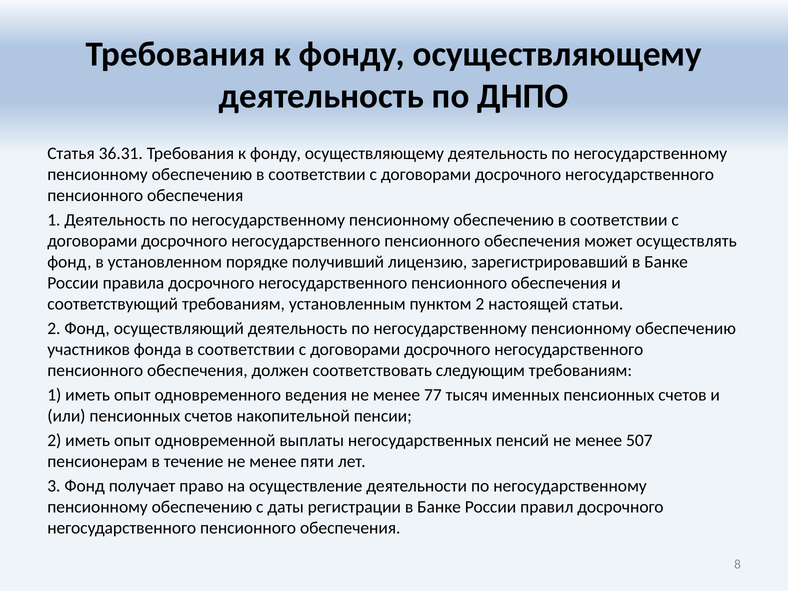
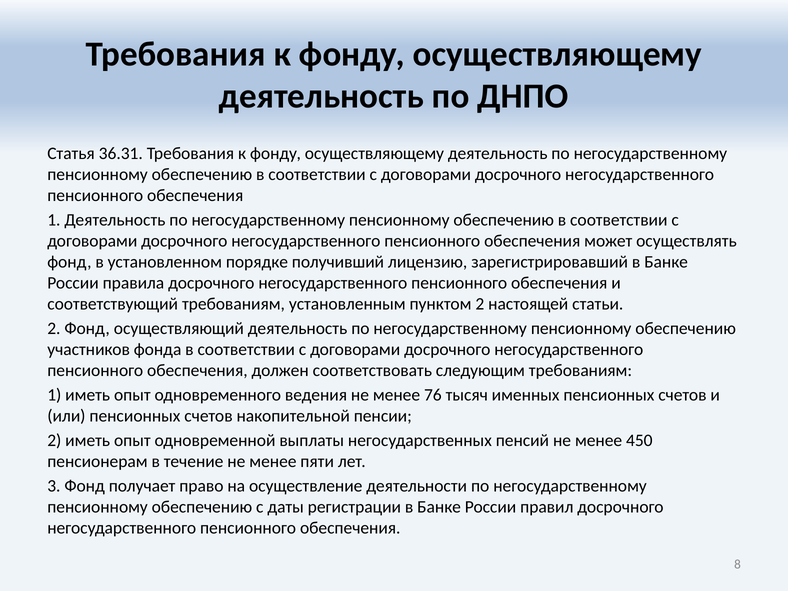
77: 77 -> 76 (433, 395)
507: 507 -> 450 (639, 441)
